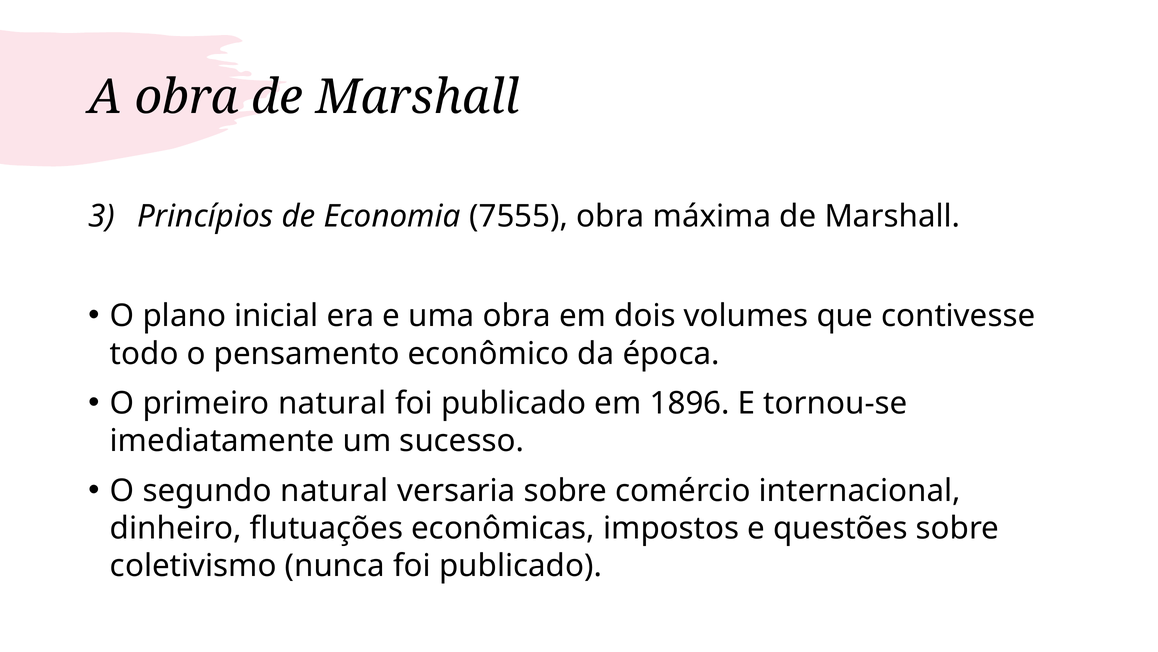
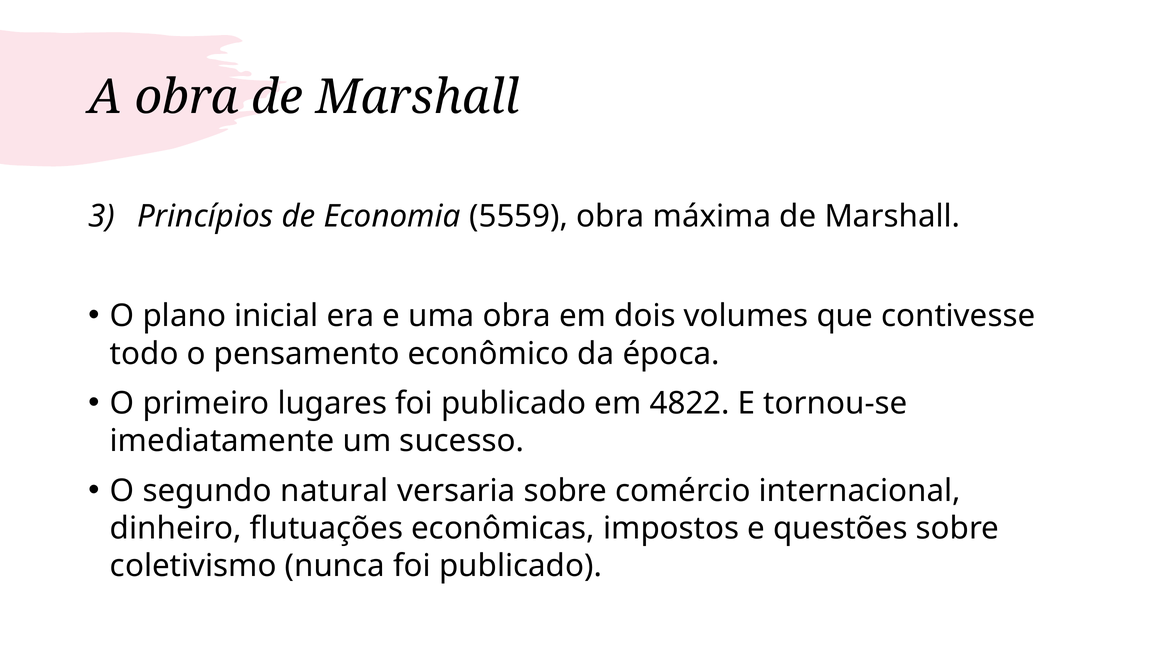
7555: 7555 -> 5559 (519, 216)
primeiro natural: natural -> lugares (332, 403)
1896: 1896 -> 4822 (690, 403)
